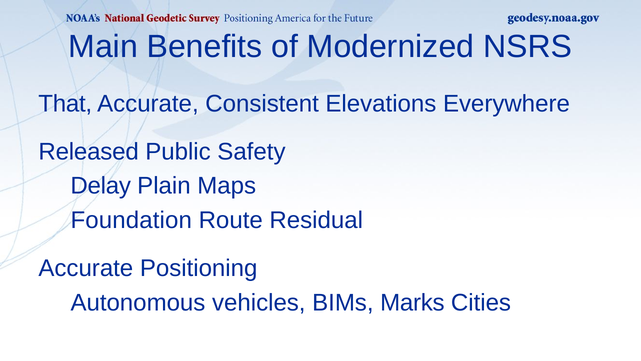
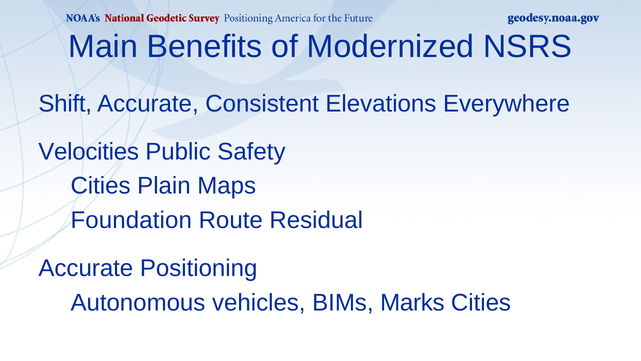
That: That -> Shift (65, 103)
Released: Released -> Velocities (89, 152)
Delay: Delay -> Cities (101, 186)
